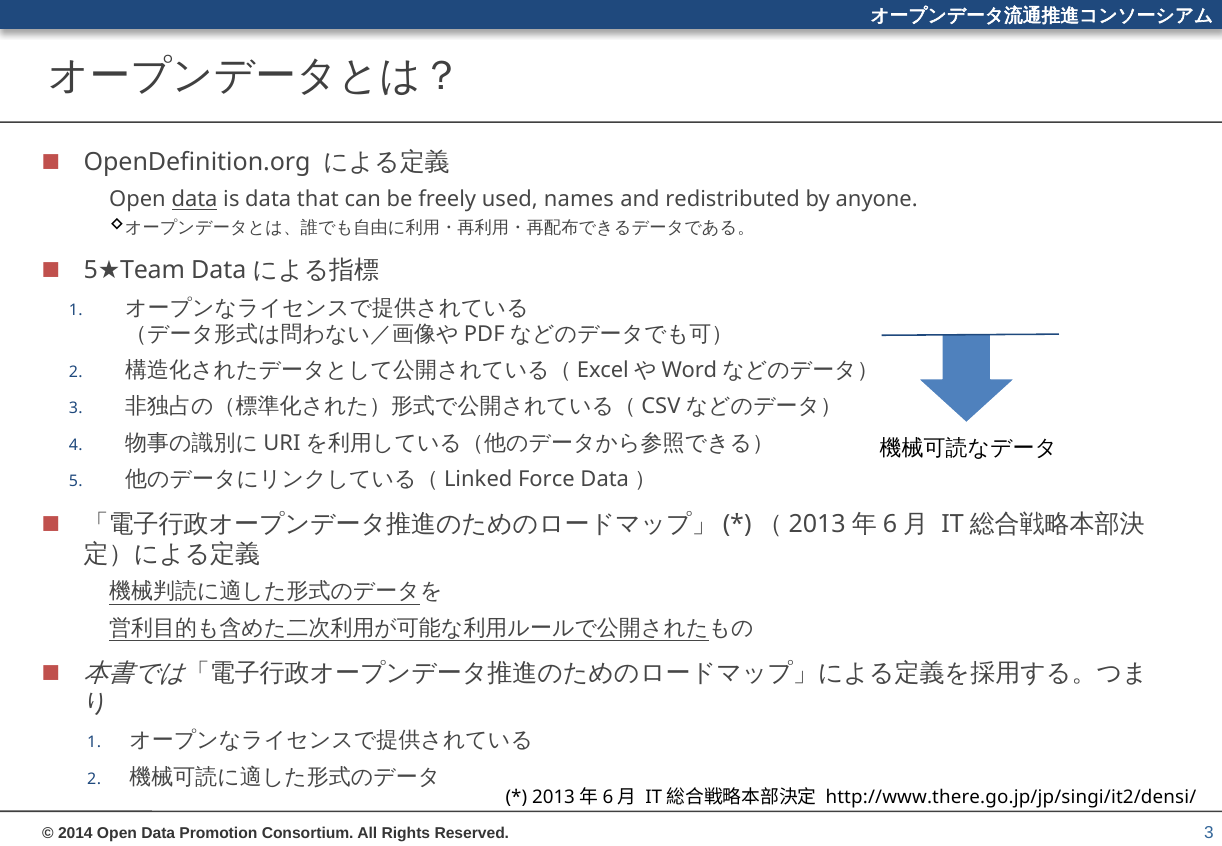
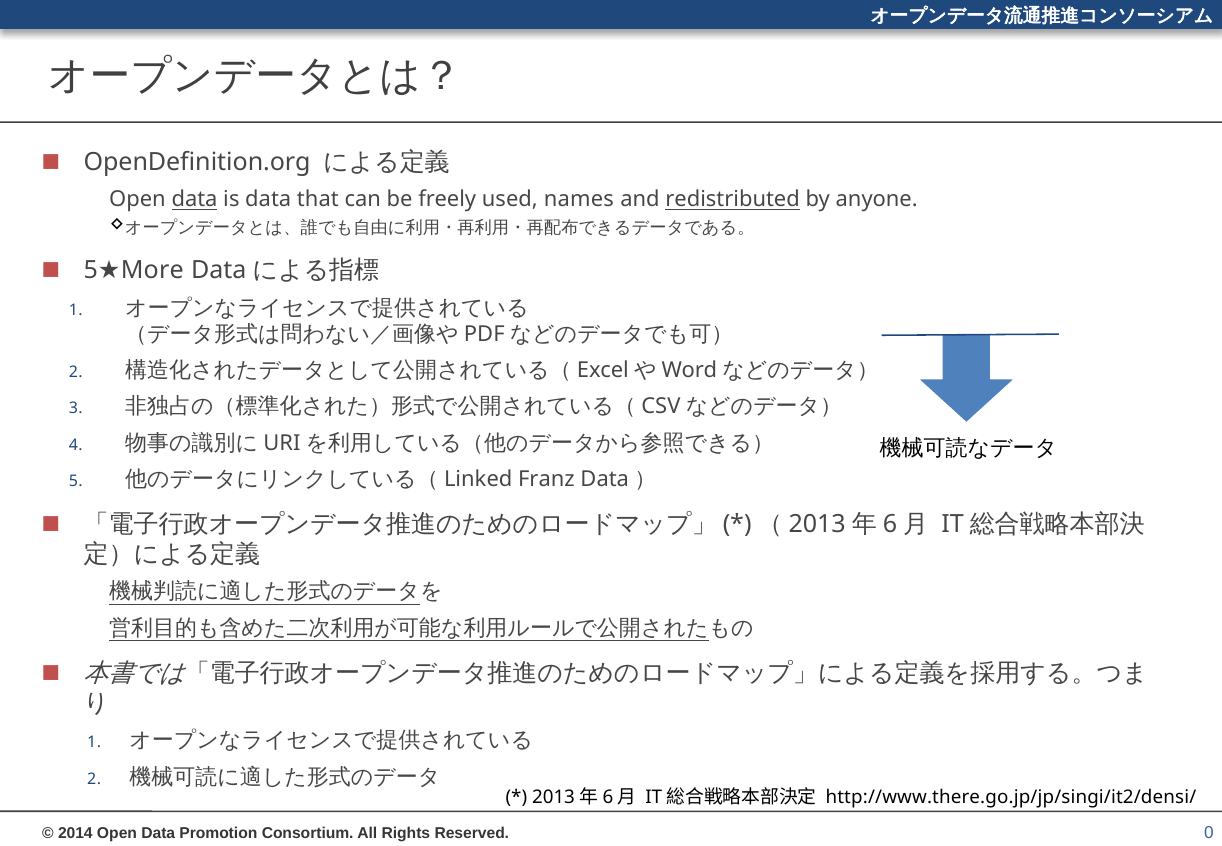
redistributed underline: none -> present (733, 200)
Team: Team -> More (152, 270)
Force: Force -> Franz (546, 479)
3: 3 -> 0 (1209, 833)
